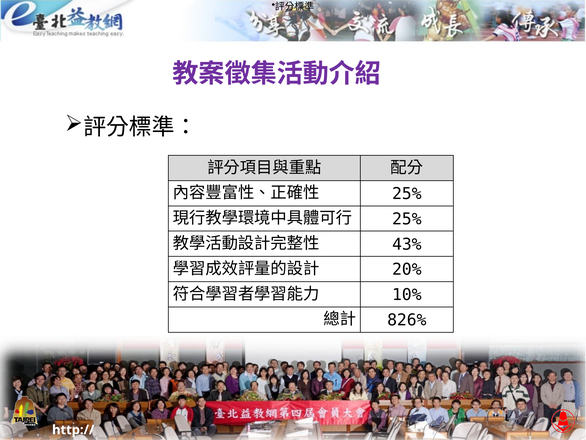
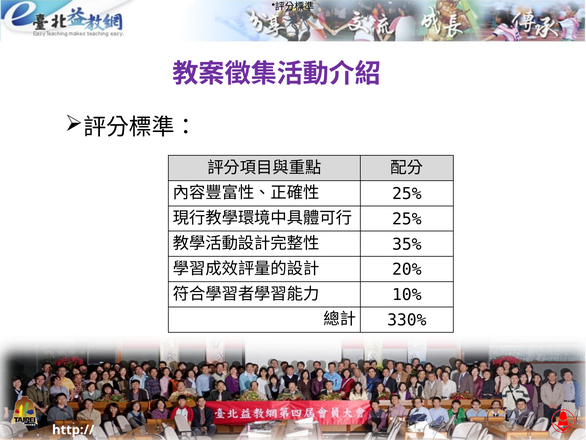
43%: 43% -> 35% (407, 244)
826%: 826% -> 330% (407, 320)
